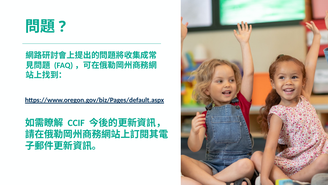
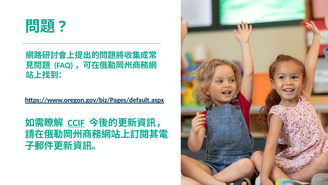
CCIF underline: none -> present (76, 123)
